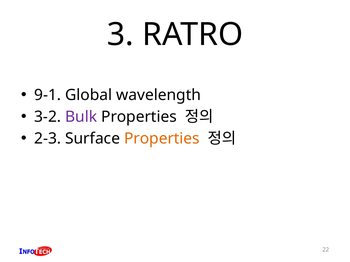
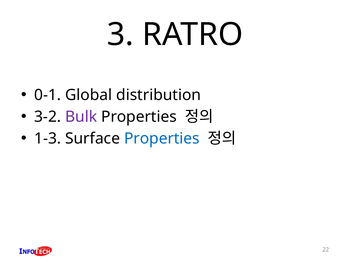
9-1: 9-1 -> 0-1 (48, 95)
wavelength: wavelength -> distribution (159, 95)
2-3: 2-3 -> 1-3 (48, 139)
Properties colour: orange -> blue (162, 139)
